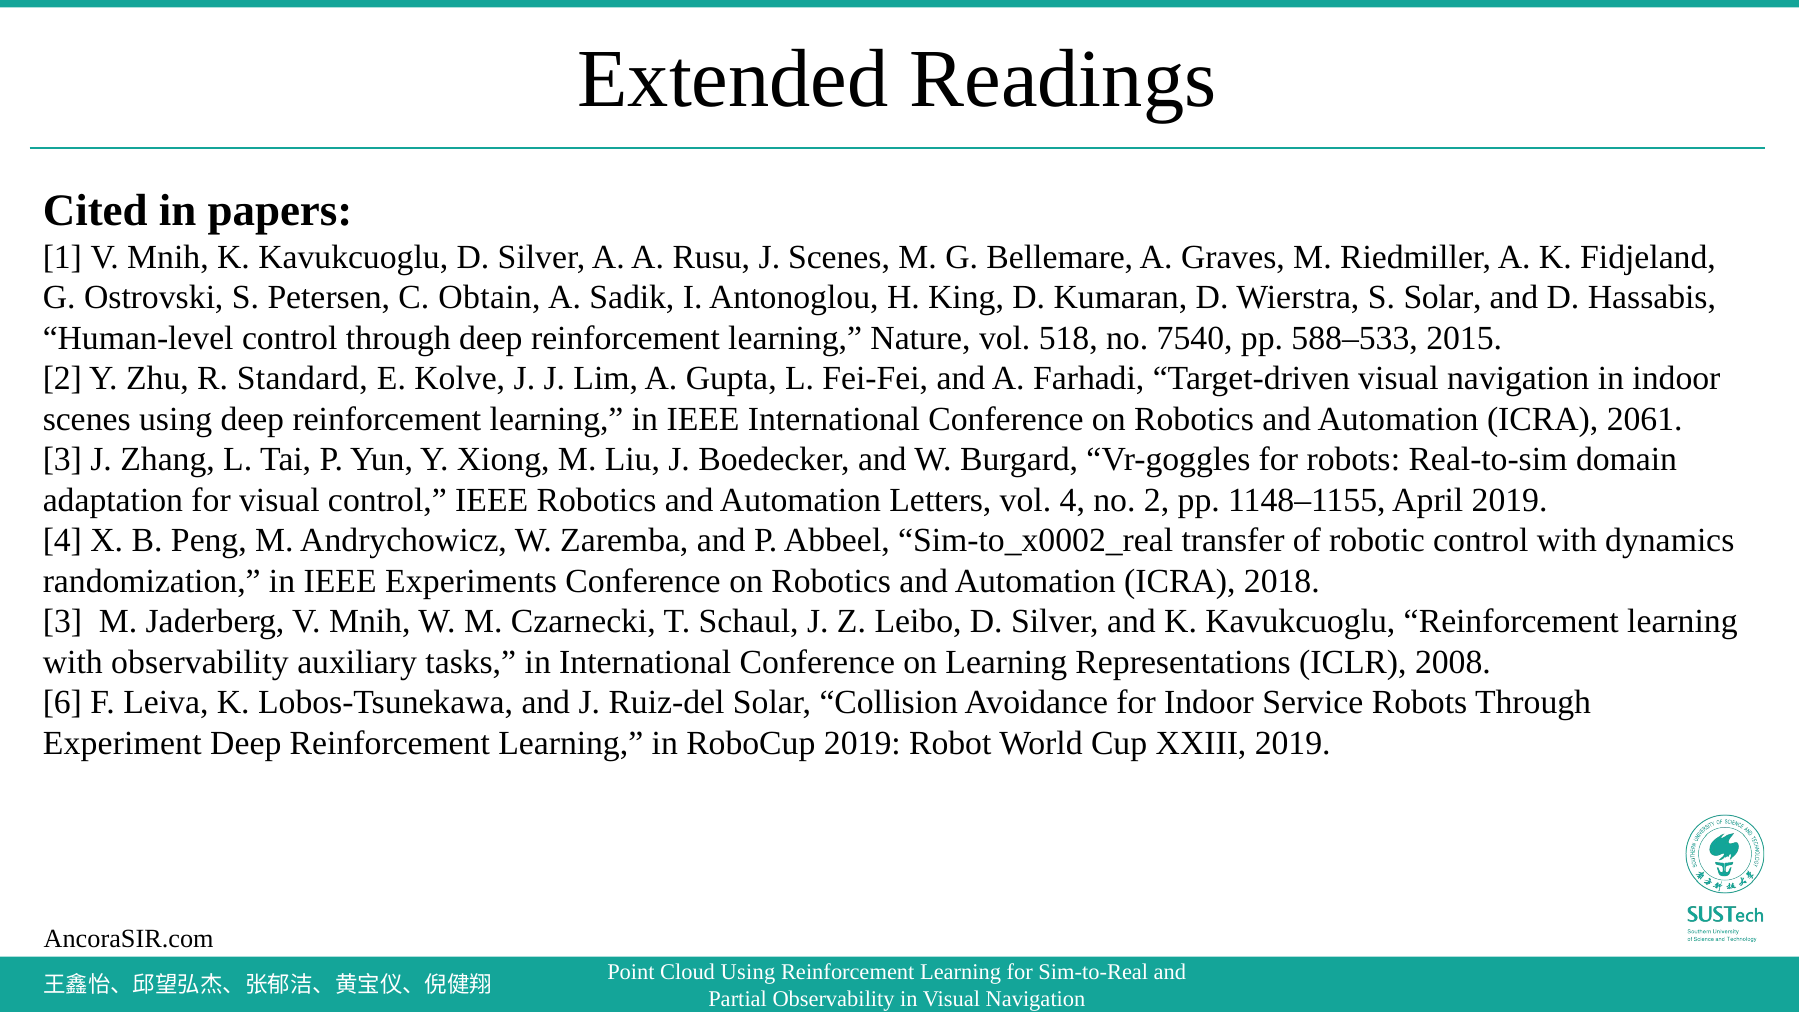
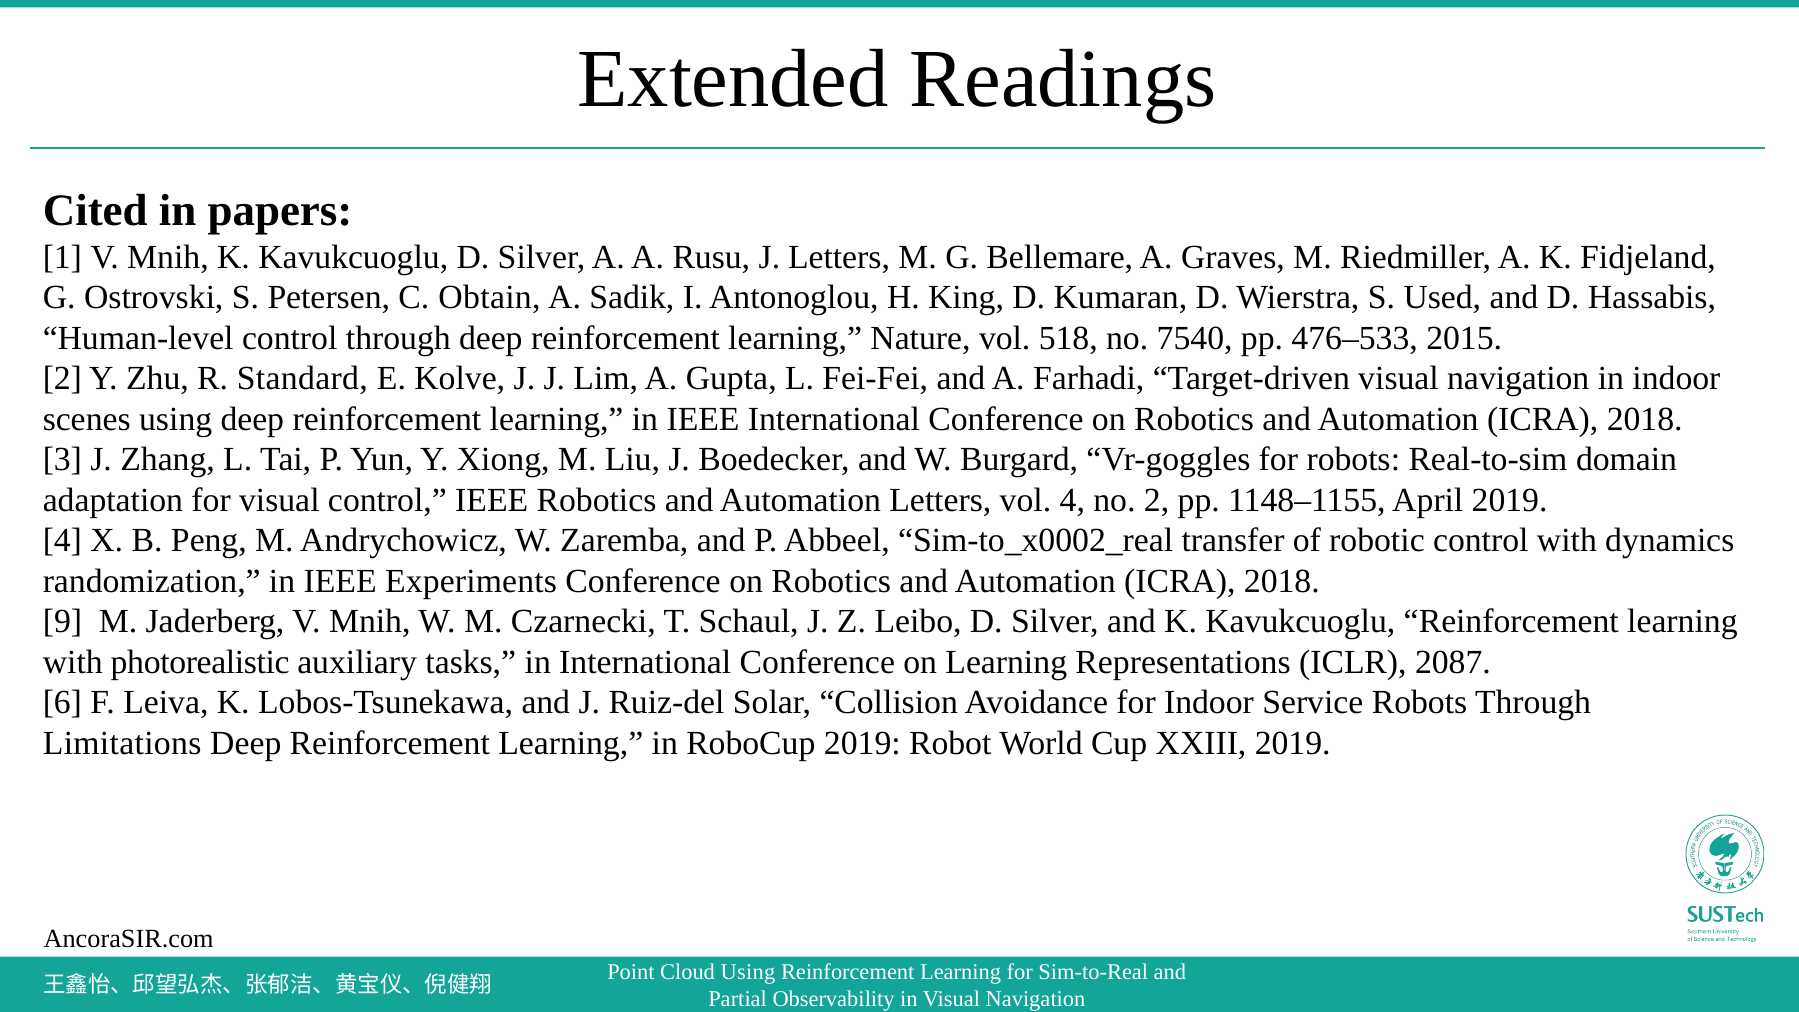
J Scenes: Scenes -> Letters (839, 257)
S Solar: Solar -> Used (1442, 298)
588–533: 588–533 -> 476–533 (1355, 338)
2061: 2061 -> 2018 (1645, 419)
3: 3 -> 9 (62, 622)
with observability: observability -> photorealistic (200, 662)
2008: 2008 -> 2087 (1453, 662)
Experiment: Experiment -> Limitations (122, 743)
